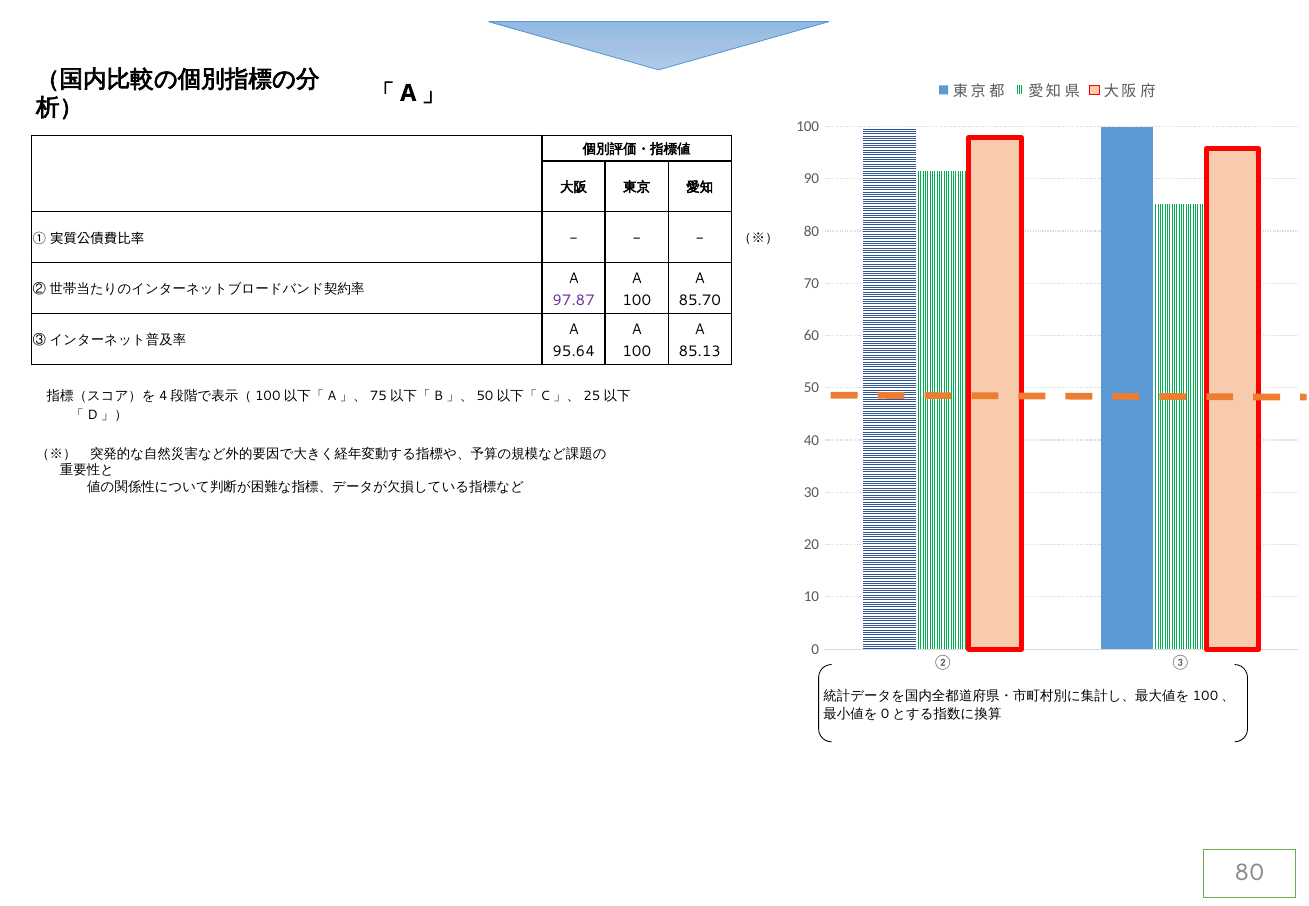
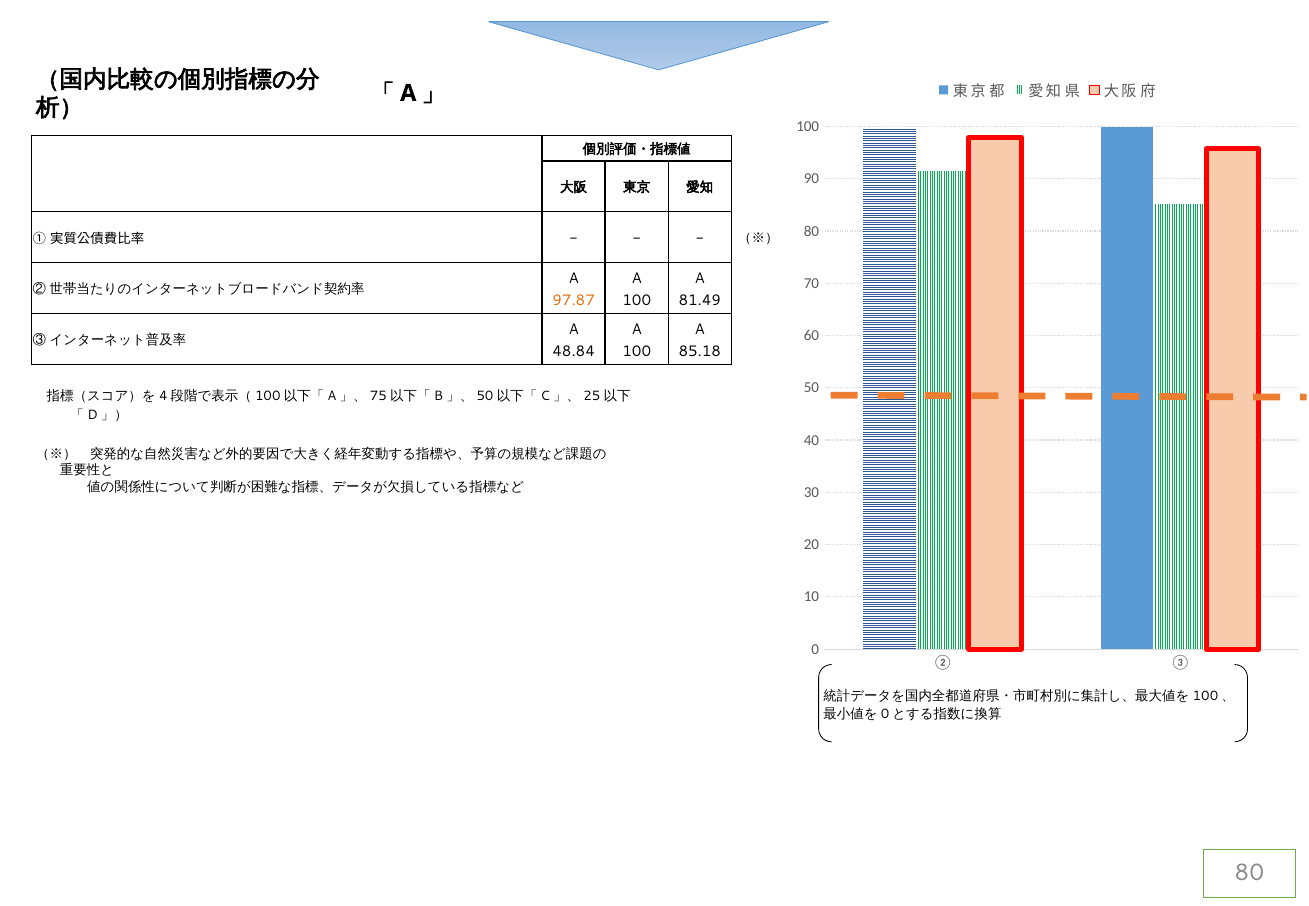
97.87 colour: purple -> orange (574, 300)
85.70: 85.70 -> 81.49 (700, 300)
95.64: 95.64 -> 48.84 (574, 351)
85.13: 85.13 -> 85.18 (700, 351)
